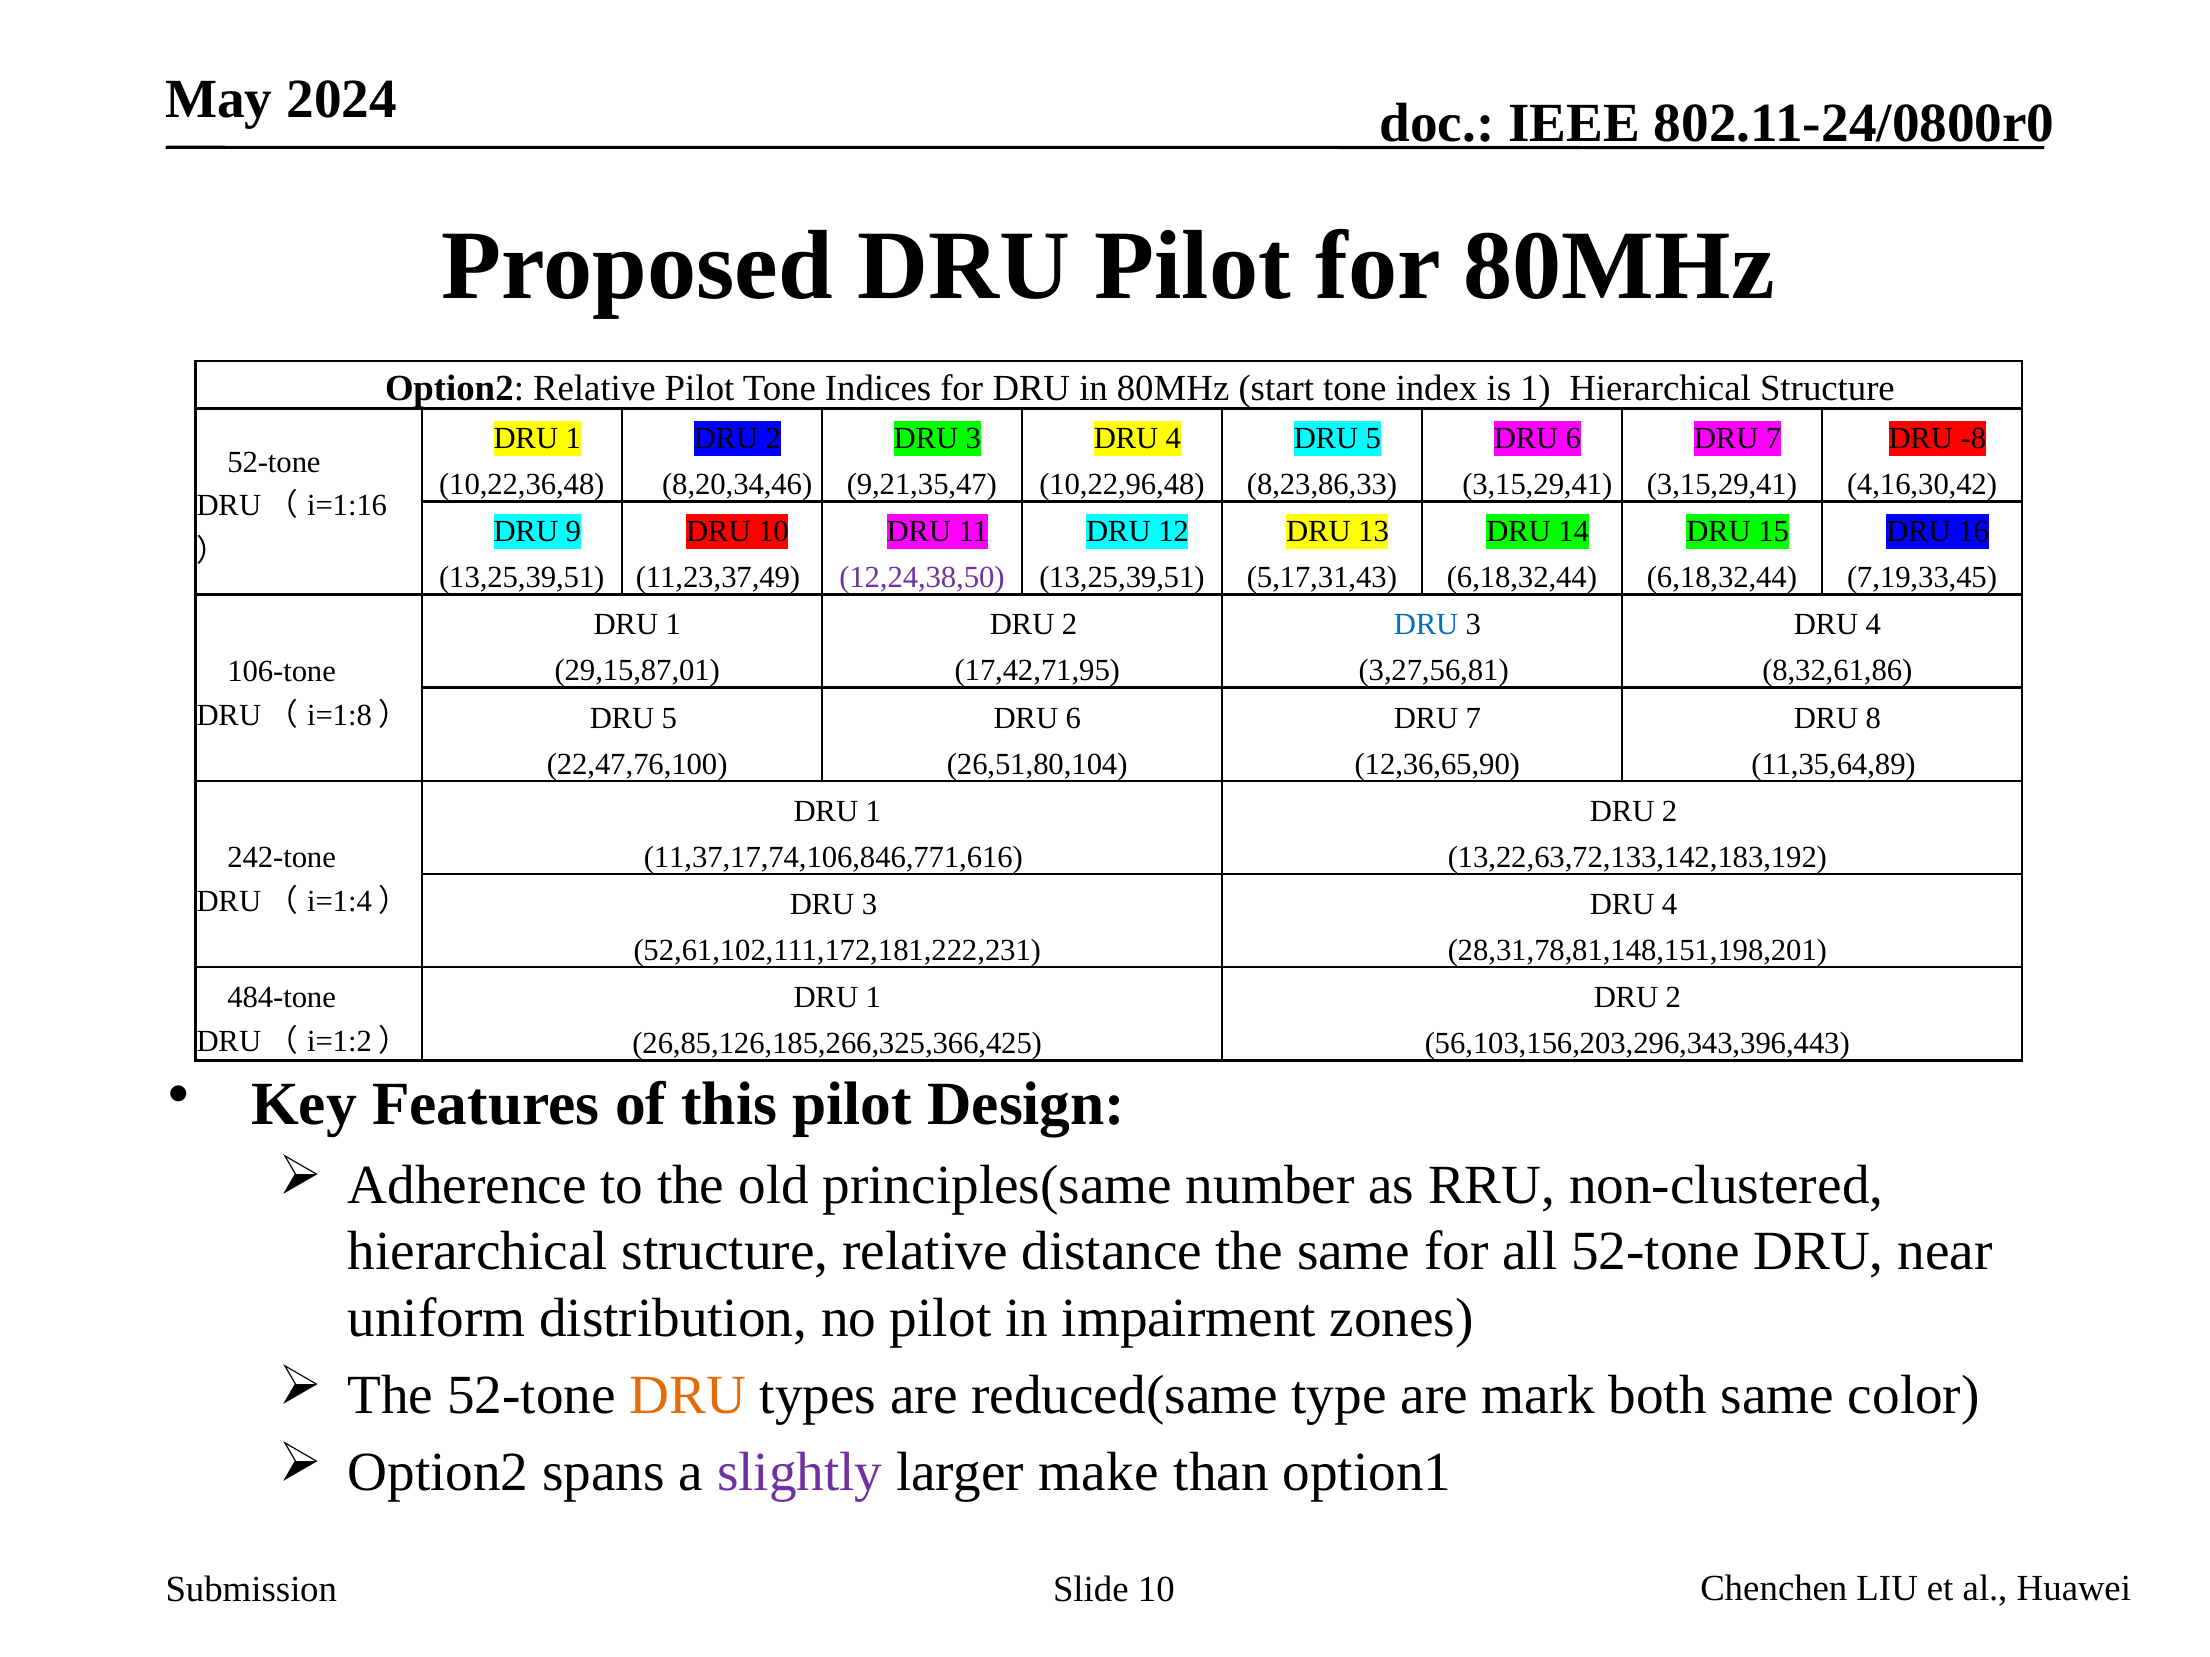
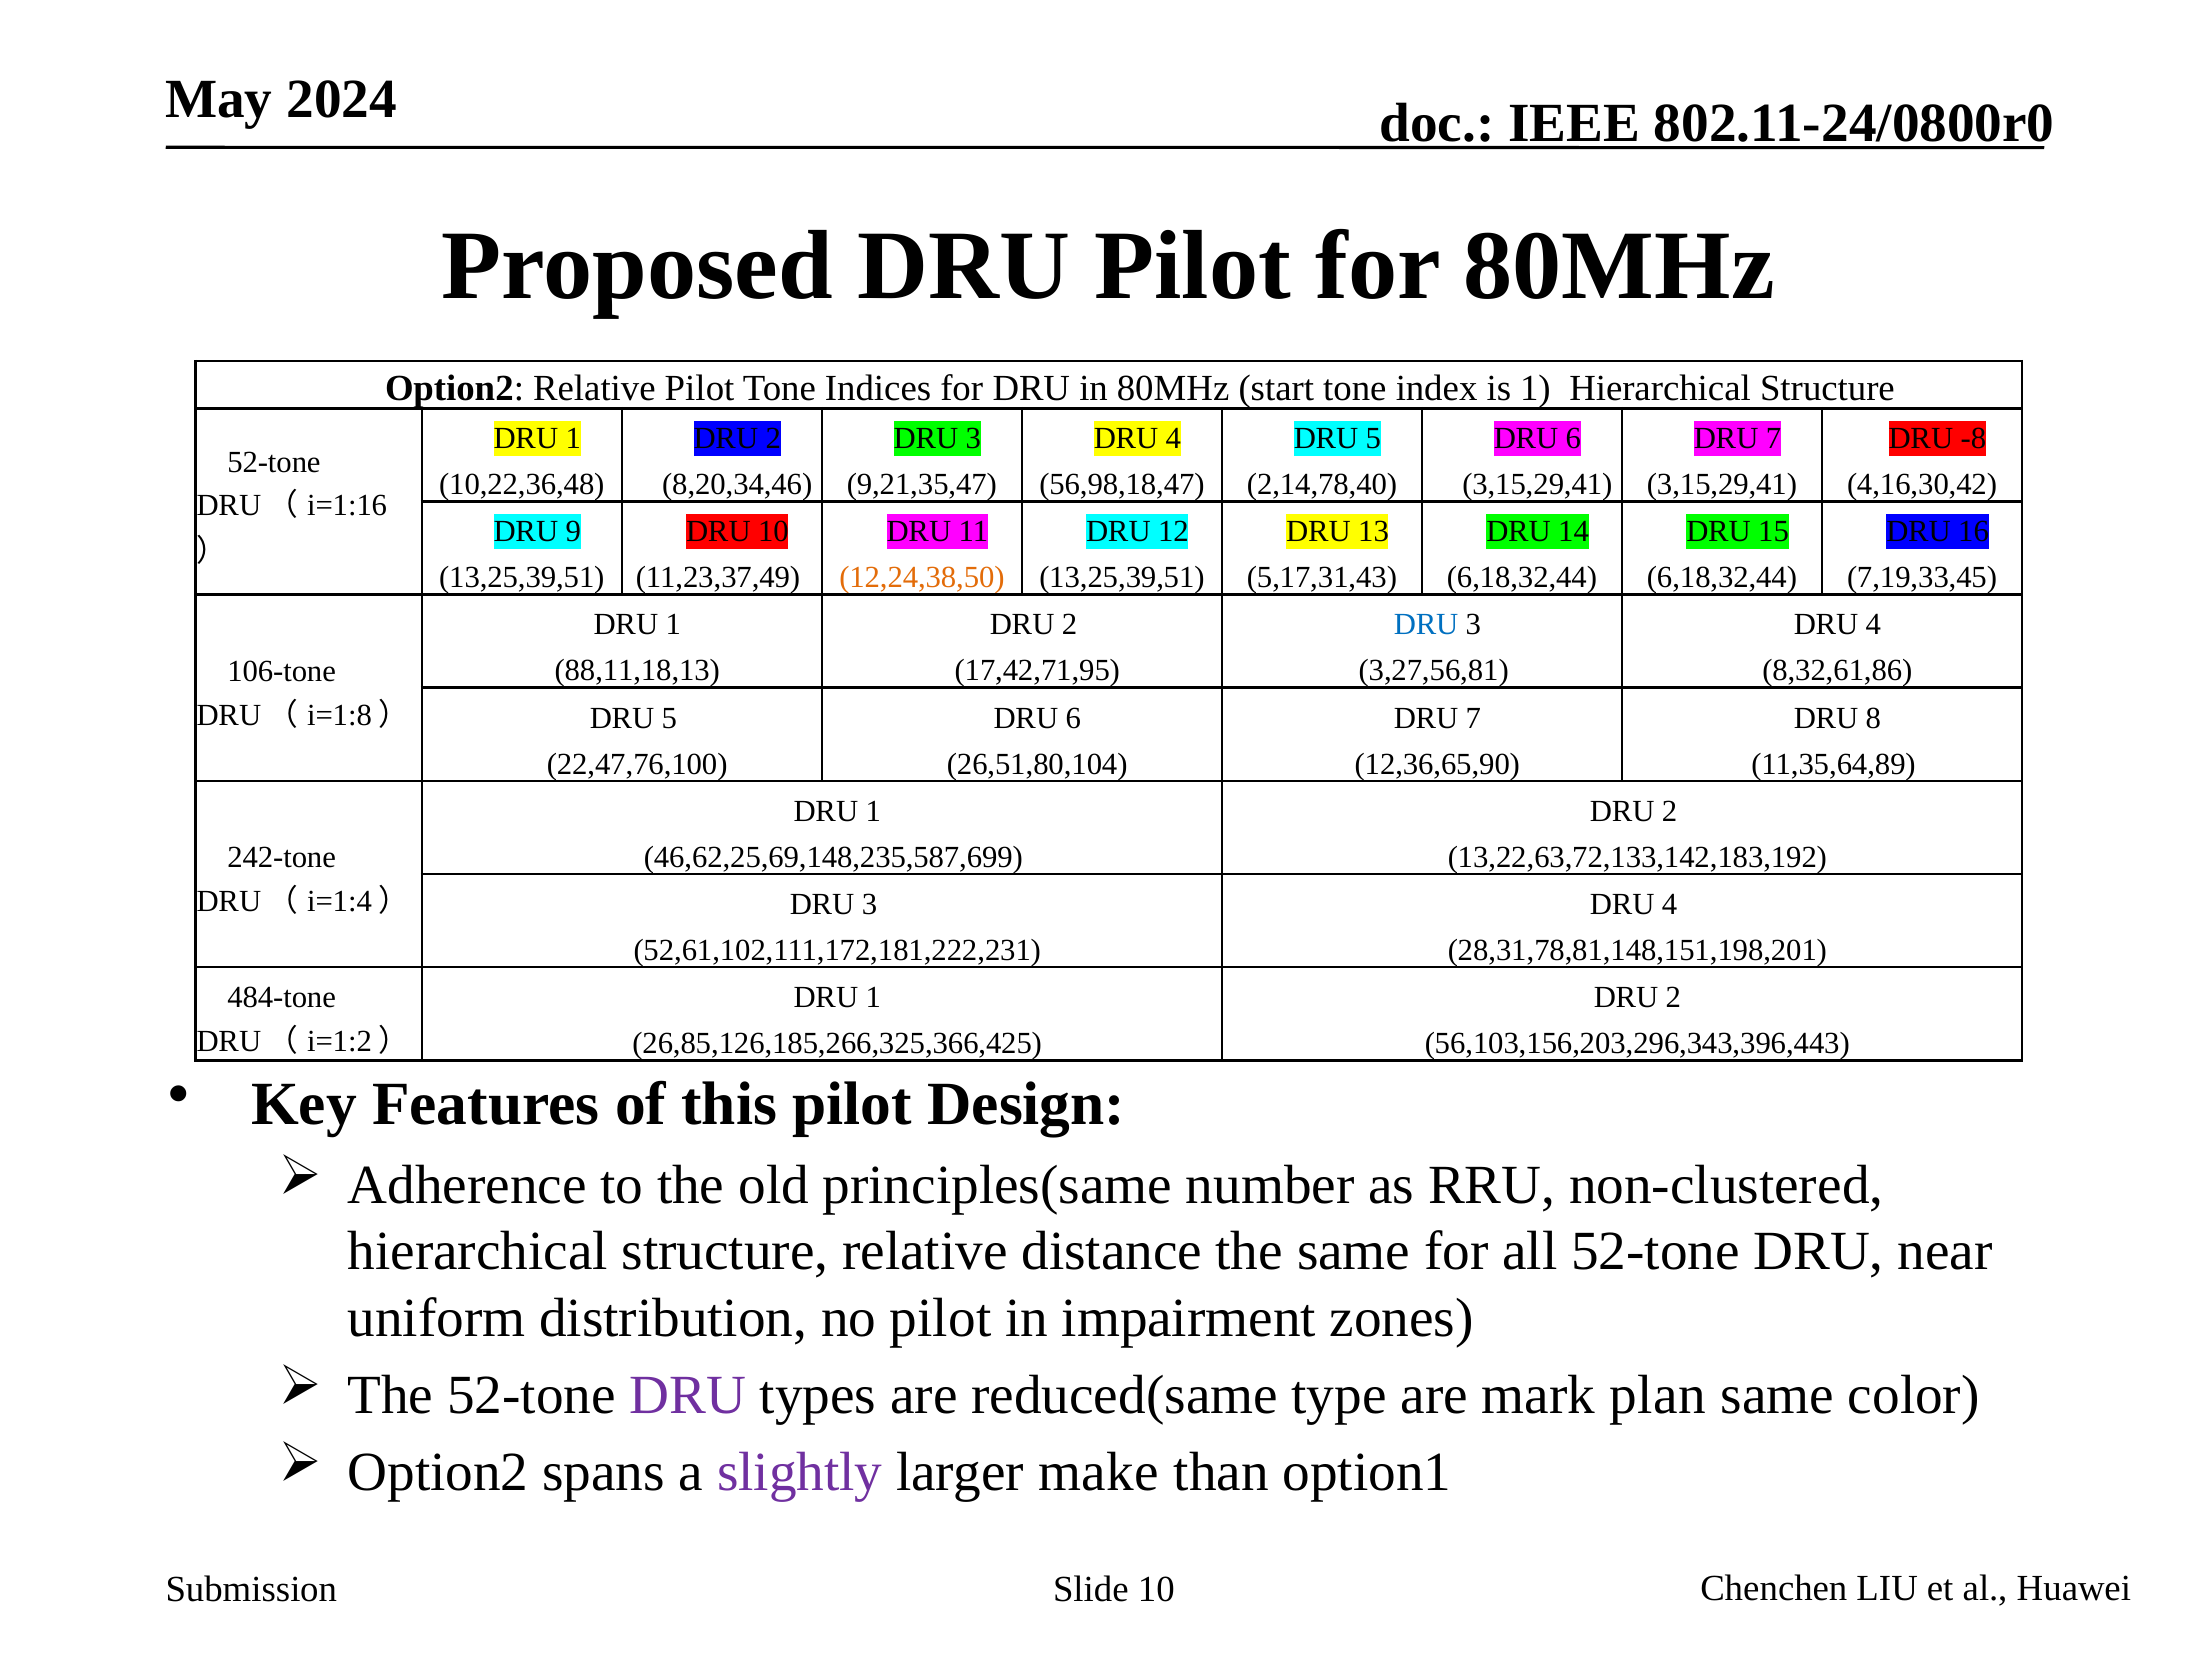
10,22,96,48: 10,22,96,48 -> 56,98,18,47 (1122, 485)
8,23,86,33: 8,23,86,33 -> 2,14,78,40 (1322, 485)
12,24,38,50 colour: purple -> orange (922, 578)
29,15,87,01: 29,15,87,01 -> 88,11,18,13 (637, 671)
11,37,17,74,106,846,771,616: 11,37,17,74,106,846,771,616 -> 46,62,25,69,148,235,587,699 (833, 857)
DRU colour: orange -> purple (688, 1396)
both: both -> plan (1658, 1396)
